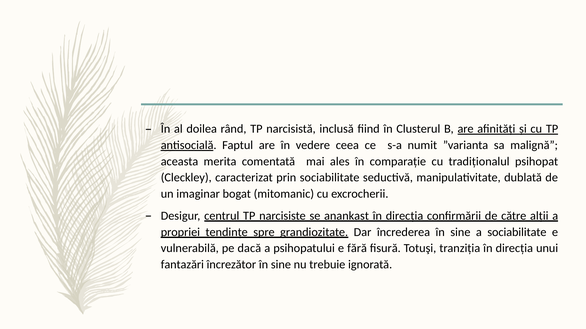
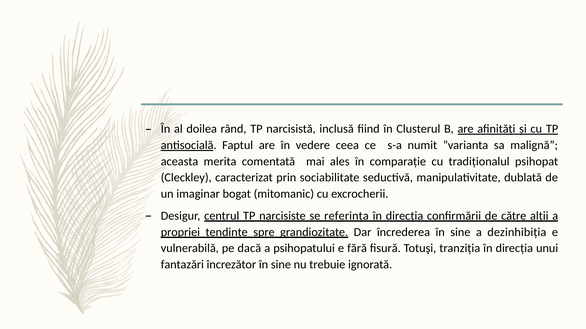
anankast: anankast -> referinţa (346, 216)
a sociabilitate: sociabilitate -> dezinhibiţia (517, 232)
